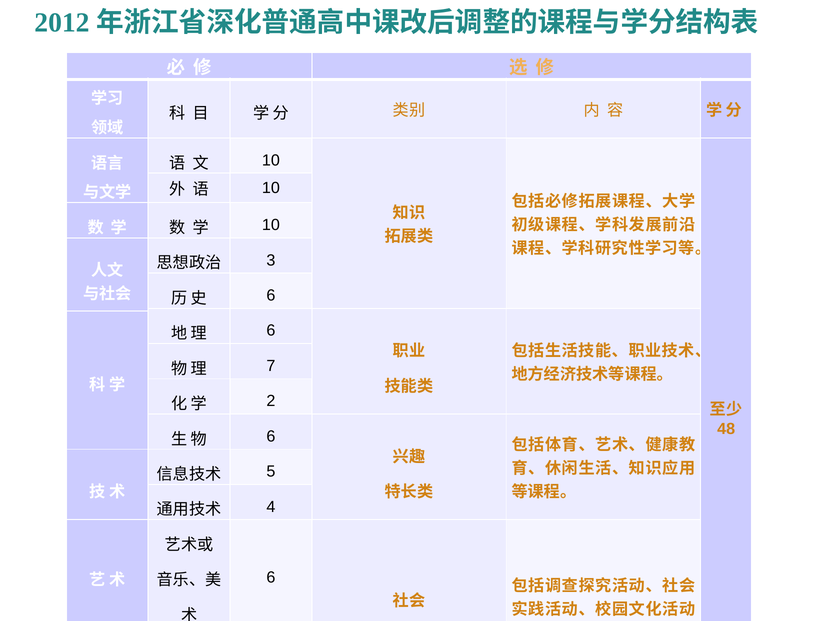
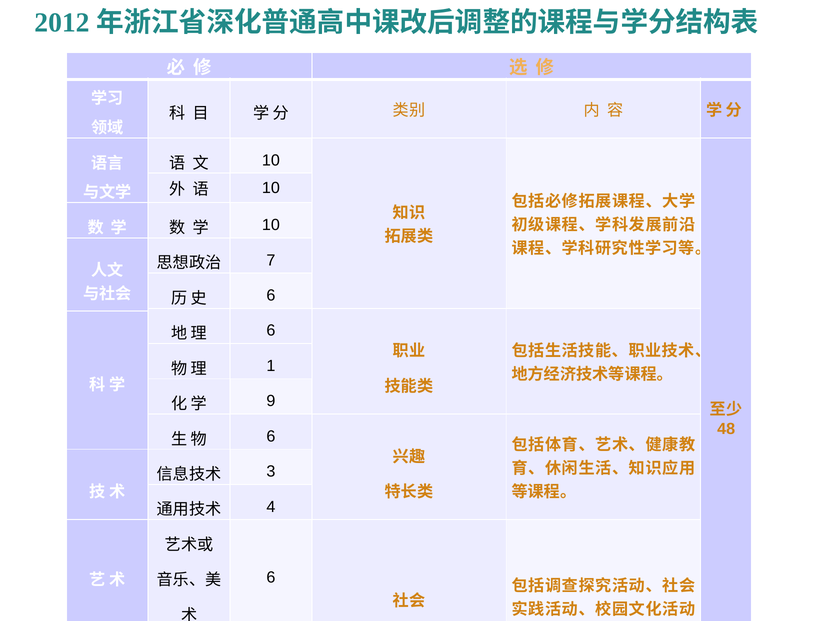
3: 3 -> 7 (271, 260)
7: 7 -> 1 (271, 366)
2: 2 -> 9 (271, 401)
5: 5 -> 3 (271, 472)
